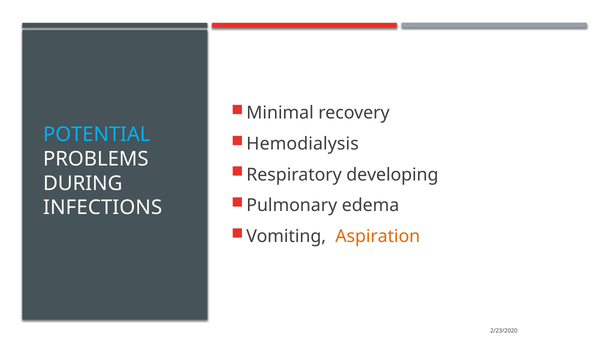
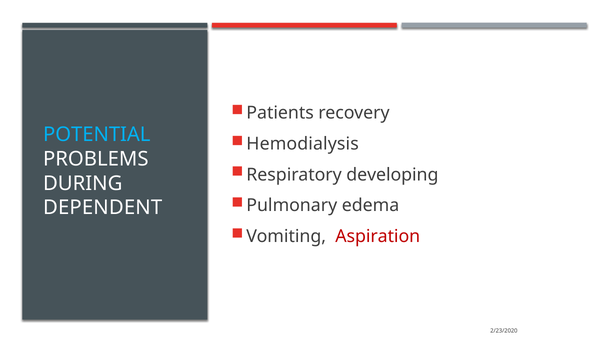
Minimal: Minimal -> Patients (280, 113)
INFECTIONS: INFECTIONS -> DEPENDENT (103, 207)
Aspiration colour: orange -> red (378, 236)
